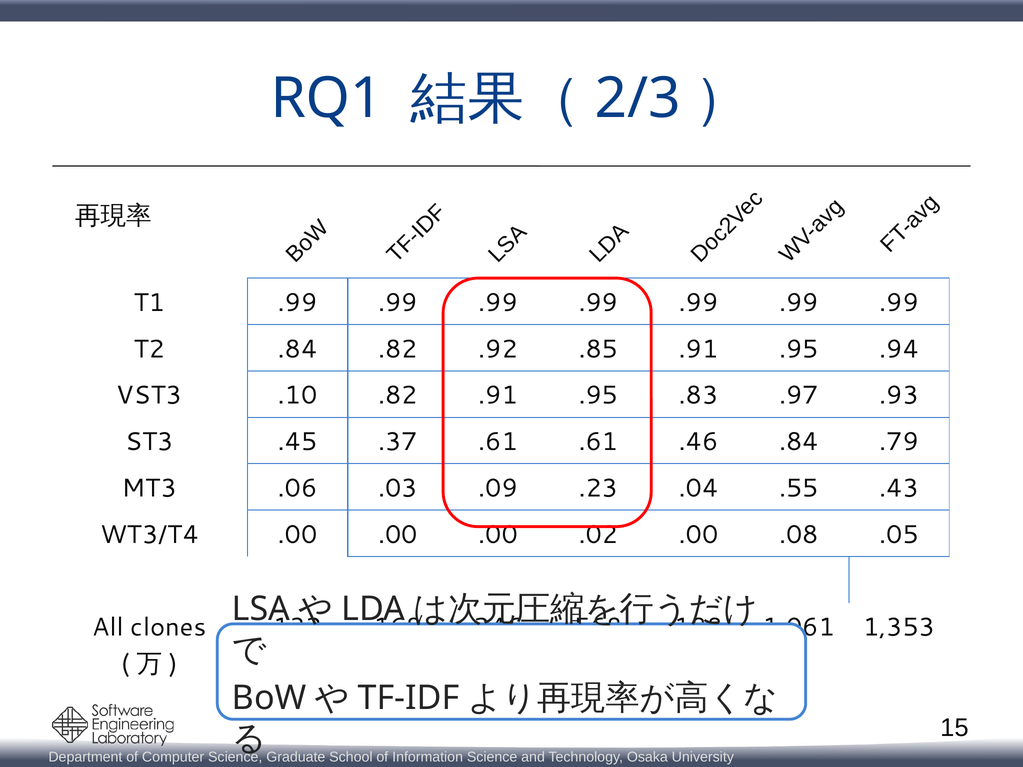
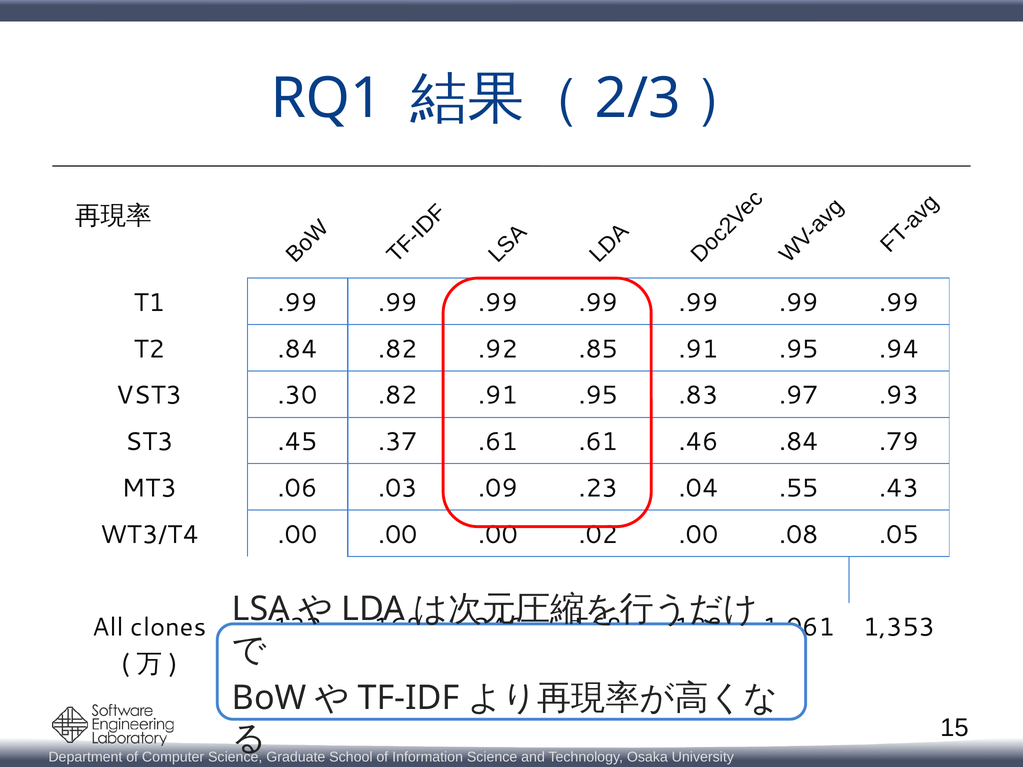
.10: .10 -> .30 (298, 396)
